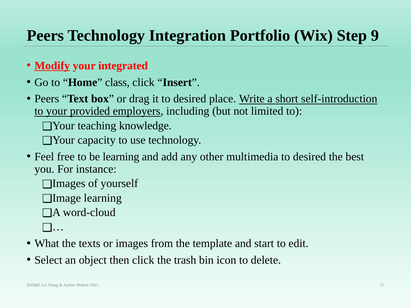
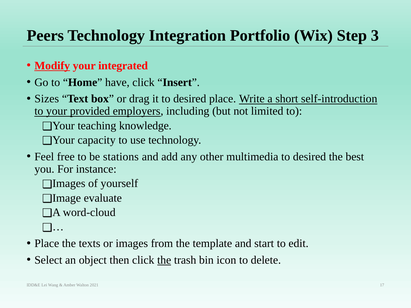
9: 9 -> 3 (375, 35)
class: class -> have (117, 82)
Peers: Peers -> Sizes (47, 99)
be learning: learning -> stations (121, 157)
learning: learning -> evaluate (103, 198)
What: What -> Place (47, 244)
the underline: none -> present (164, 260)
